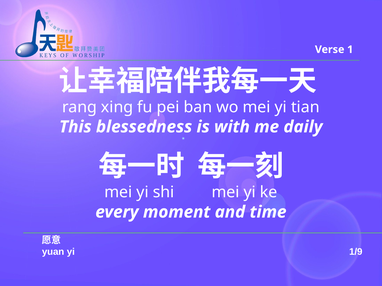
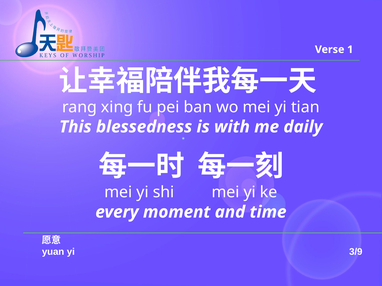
1/9: 1/9 -> 3/9 (356, 252)
